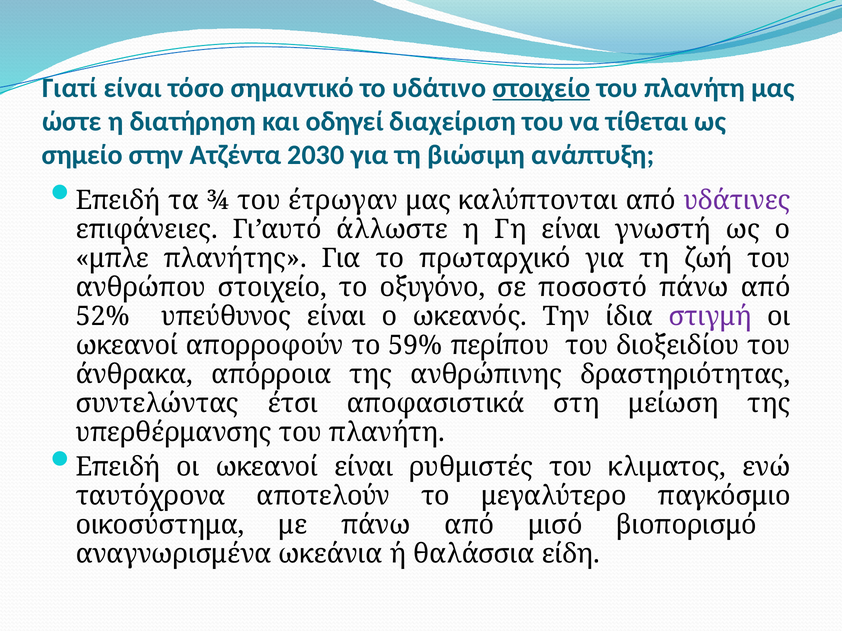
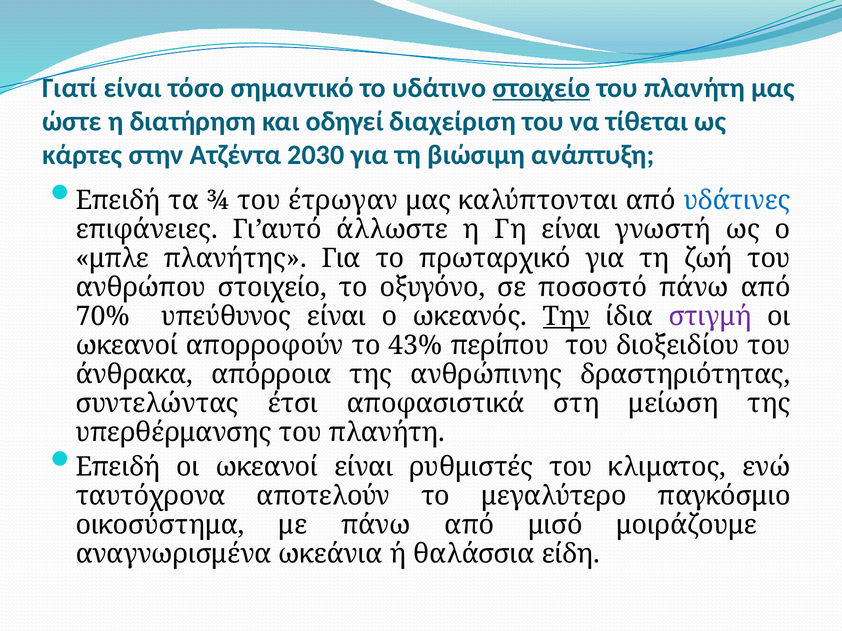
σημείο: σημείο -> κάρτες (82, 155)
υδάτινες colour: purple -> blue (737, 200)
52%: 52% -> 70% (103, 317)
Την underline: none -> present (566, 317)
59%: 59% -> 43% (415, 346)
βιοπορισμό: βιοπορισμό -> μοιράζουμε (687, 525)
